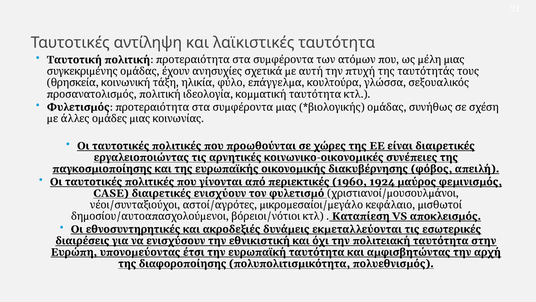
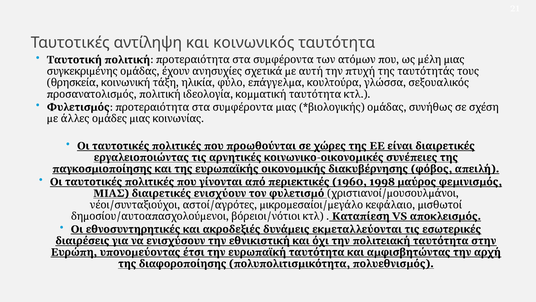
λαϊκιστικές: λαϊκιστικές -> κοινωνικός (254, 43)
1924: 1924 -> 1998 (382, 182)
CASE: CASE -> ΜΙΑΣ (111, 193)
